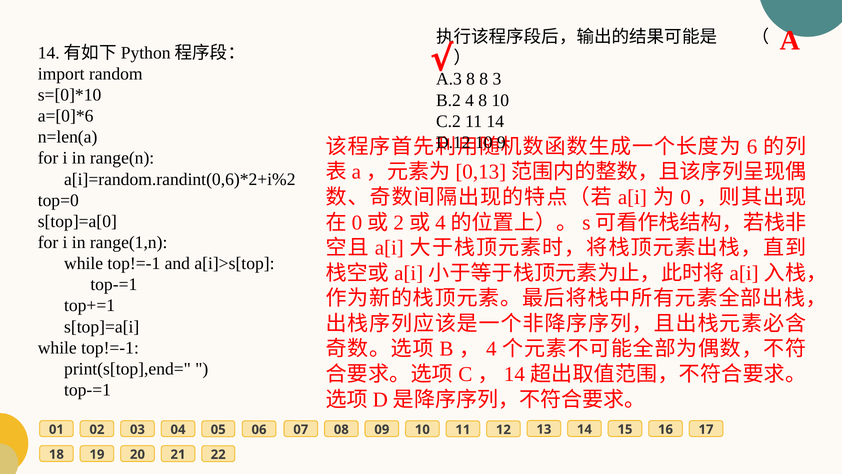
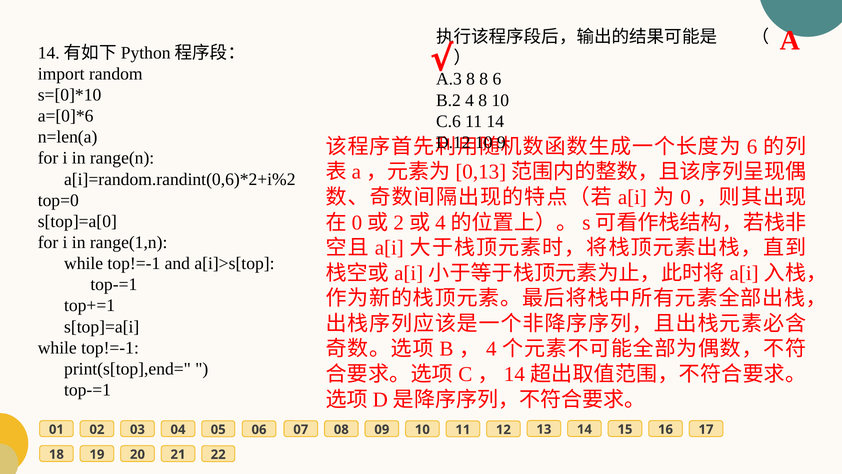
8 3: 3 -> 6 (497, 79)
C.2: C.2 -> C.6 (448, 121)
